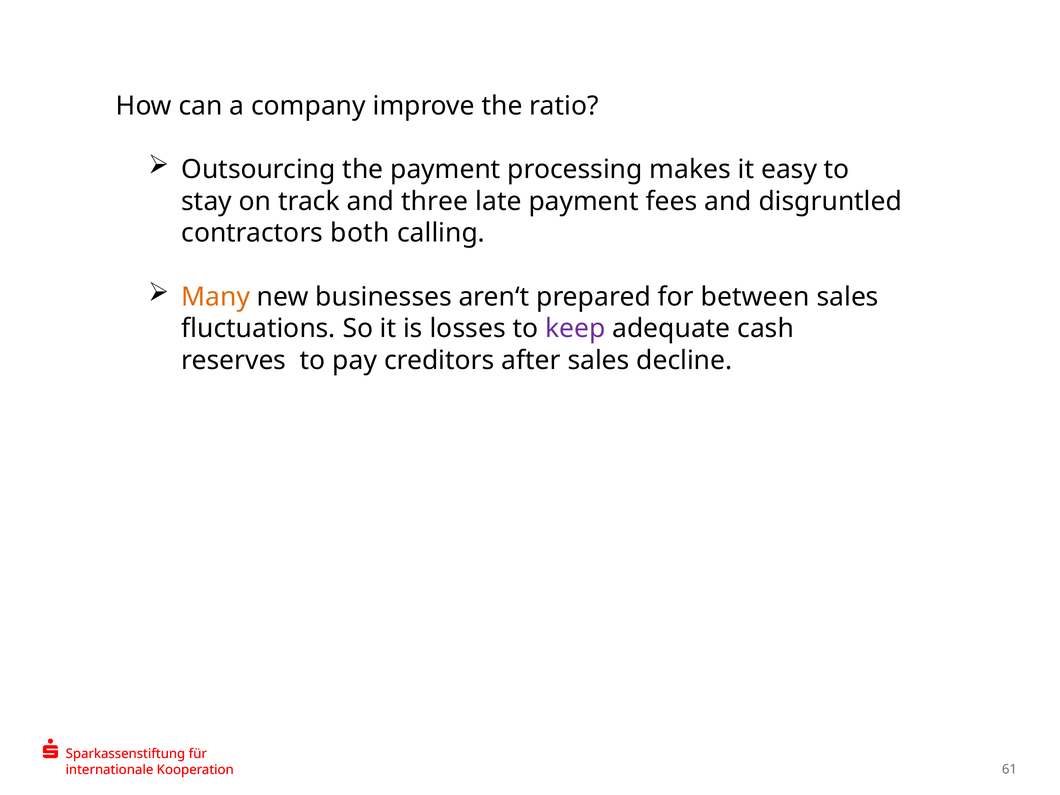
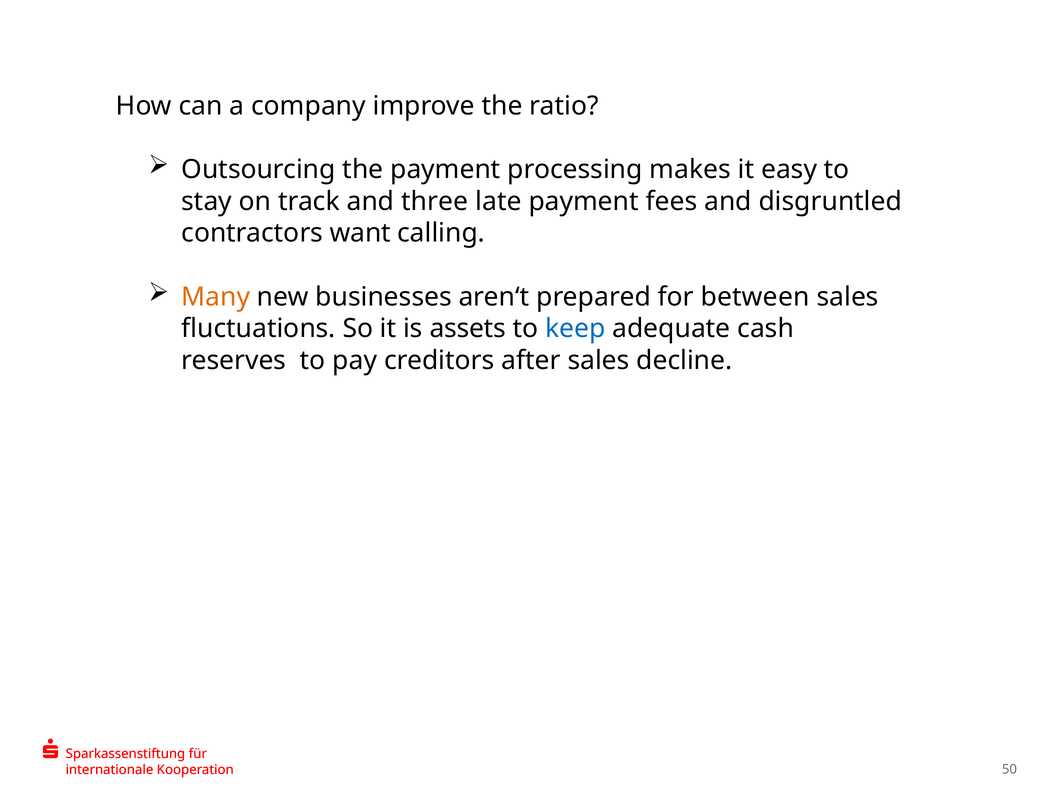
both: both -> want (360, 233)
losses: losses -> assets (468, 329)
keep colour: purple -> blue (575, 329)
61: 61 -> 50 (1009, 770)
